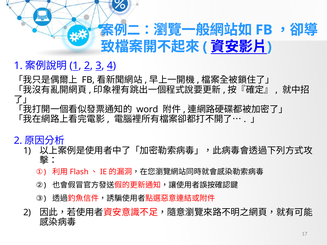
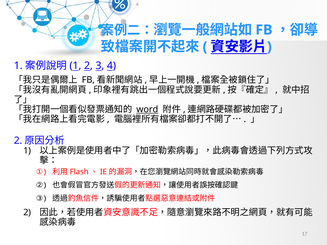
word underline: none -> present (147, 109)
